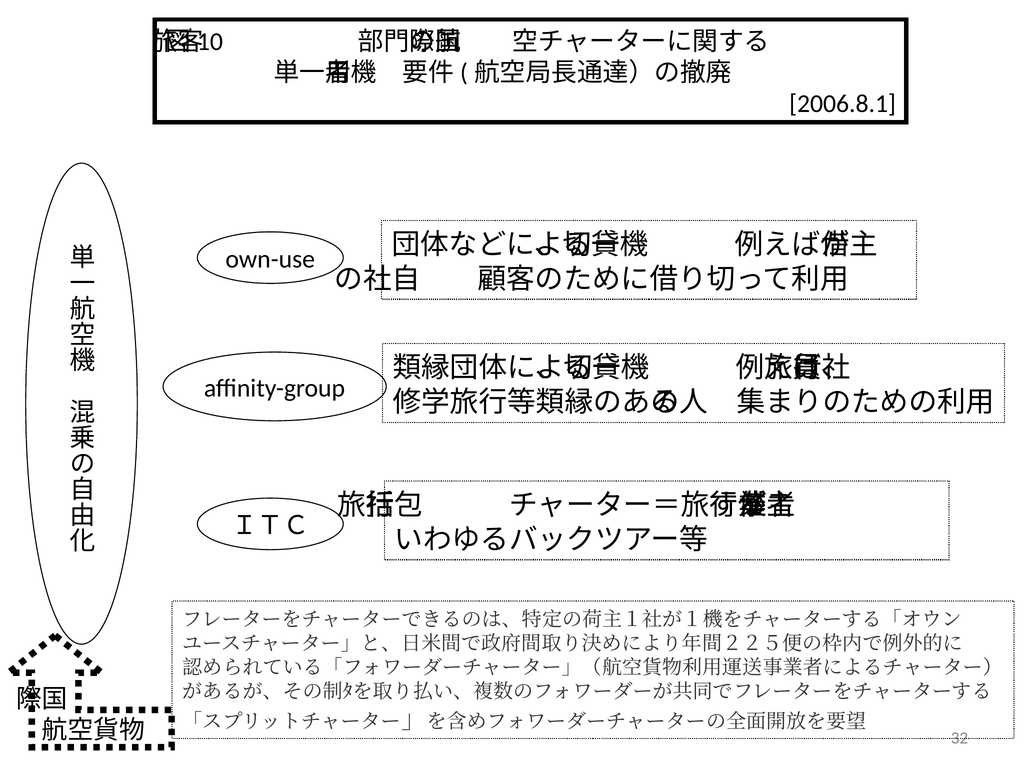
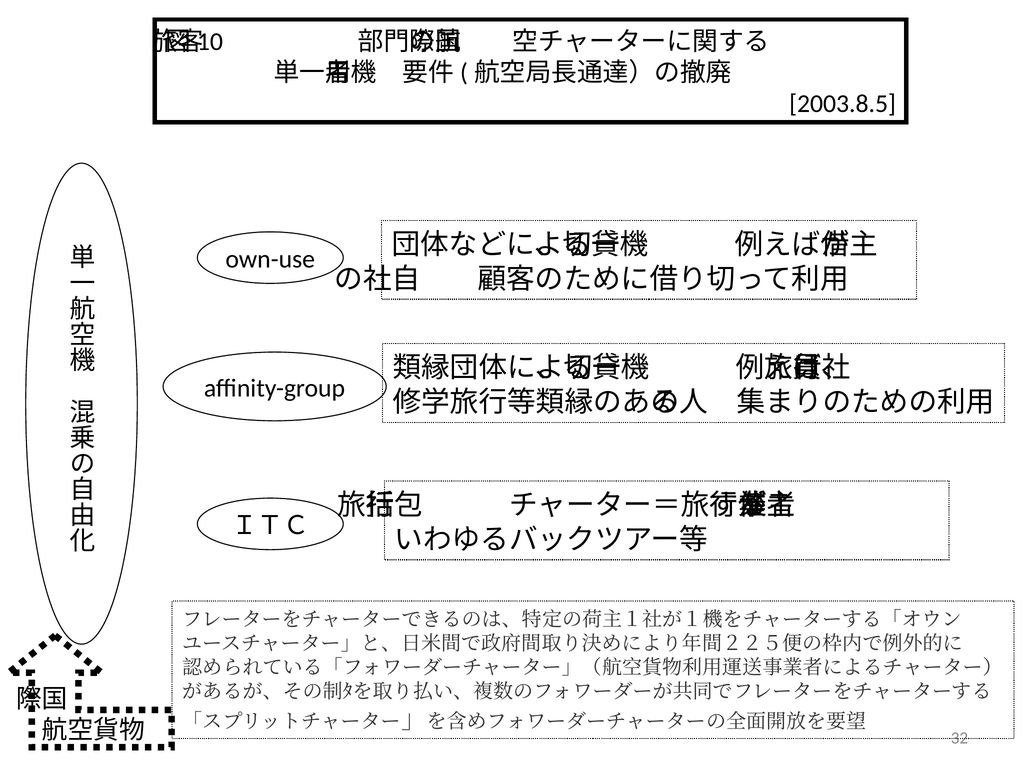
2006.8.1: 2006.8.1 -> 2003.8.5 (843, 104)
